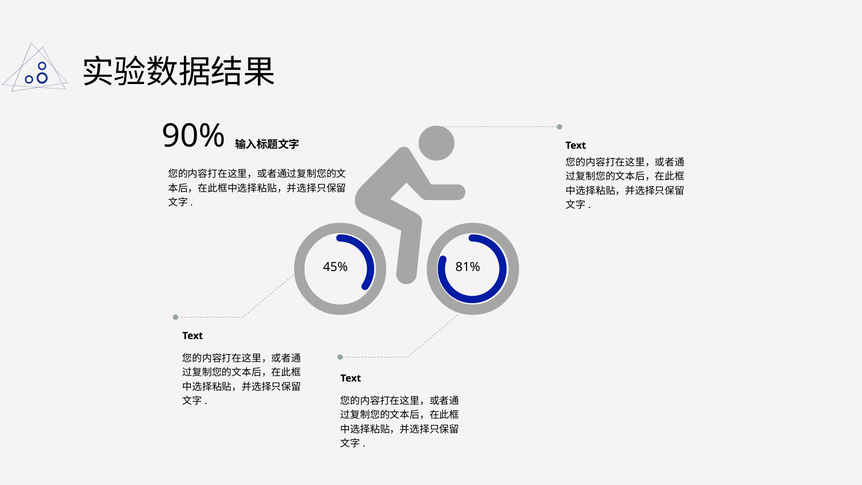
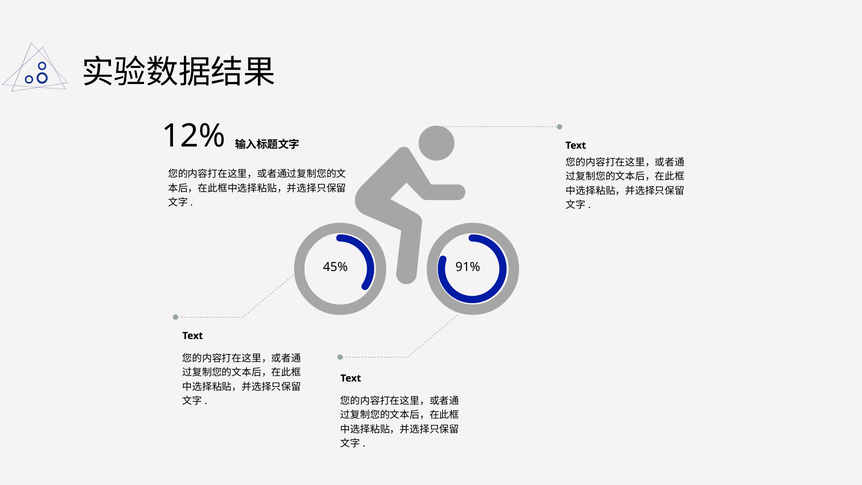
90%: 90% -> 12% (194, 136)
81%: 81% -> 91% (468, 267)
